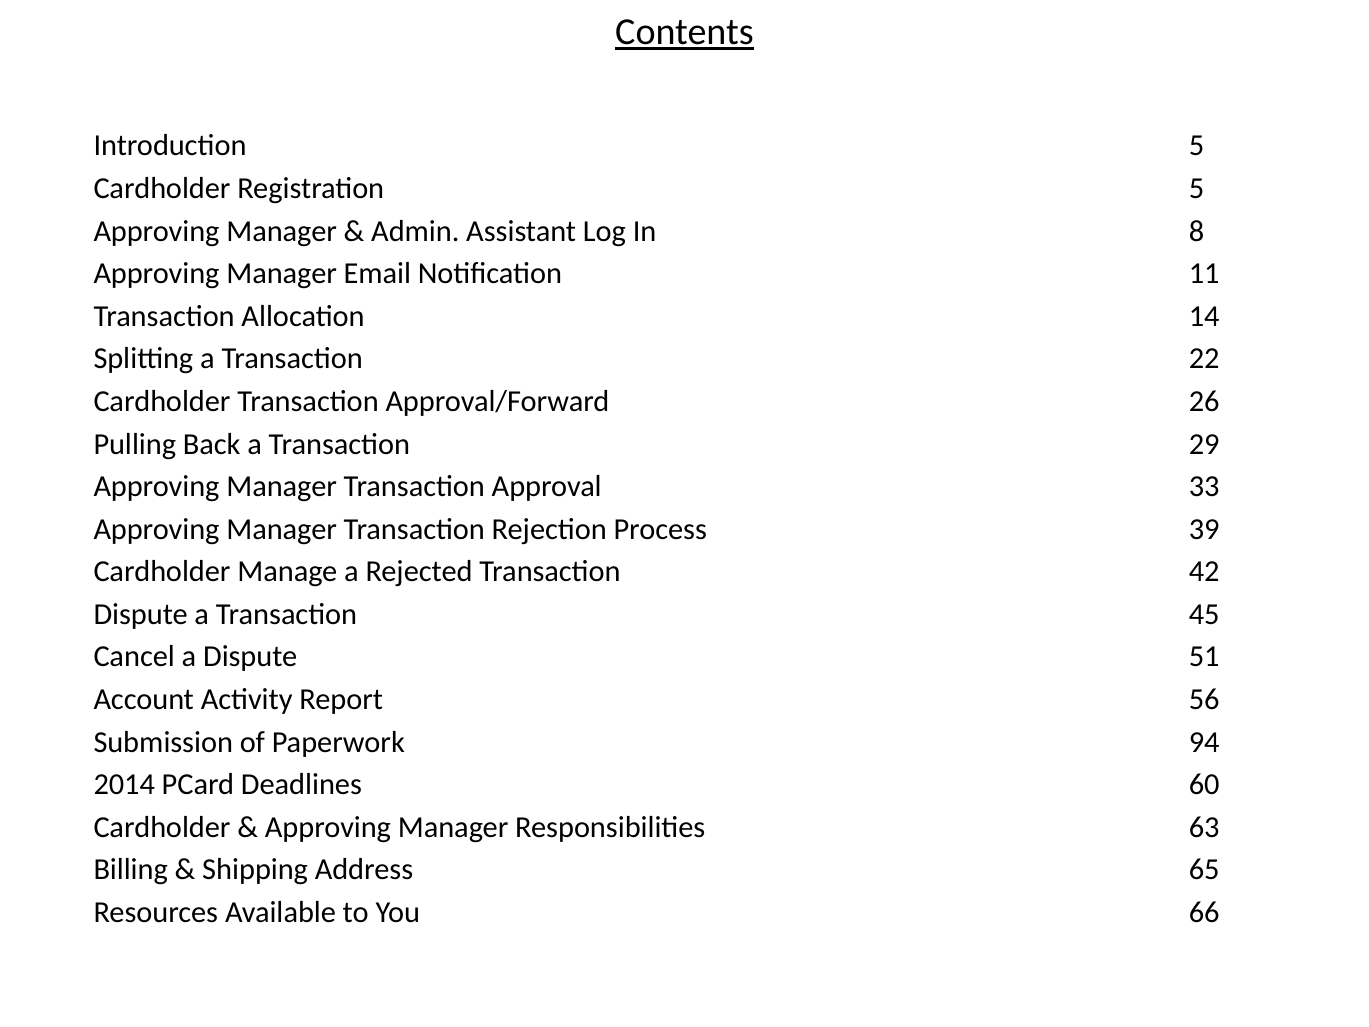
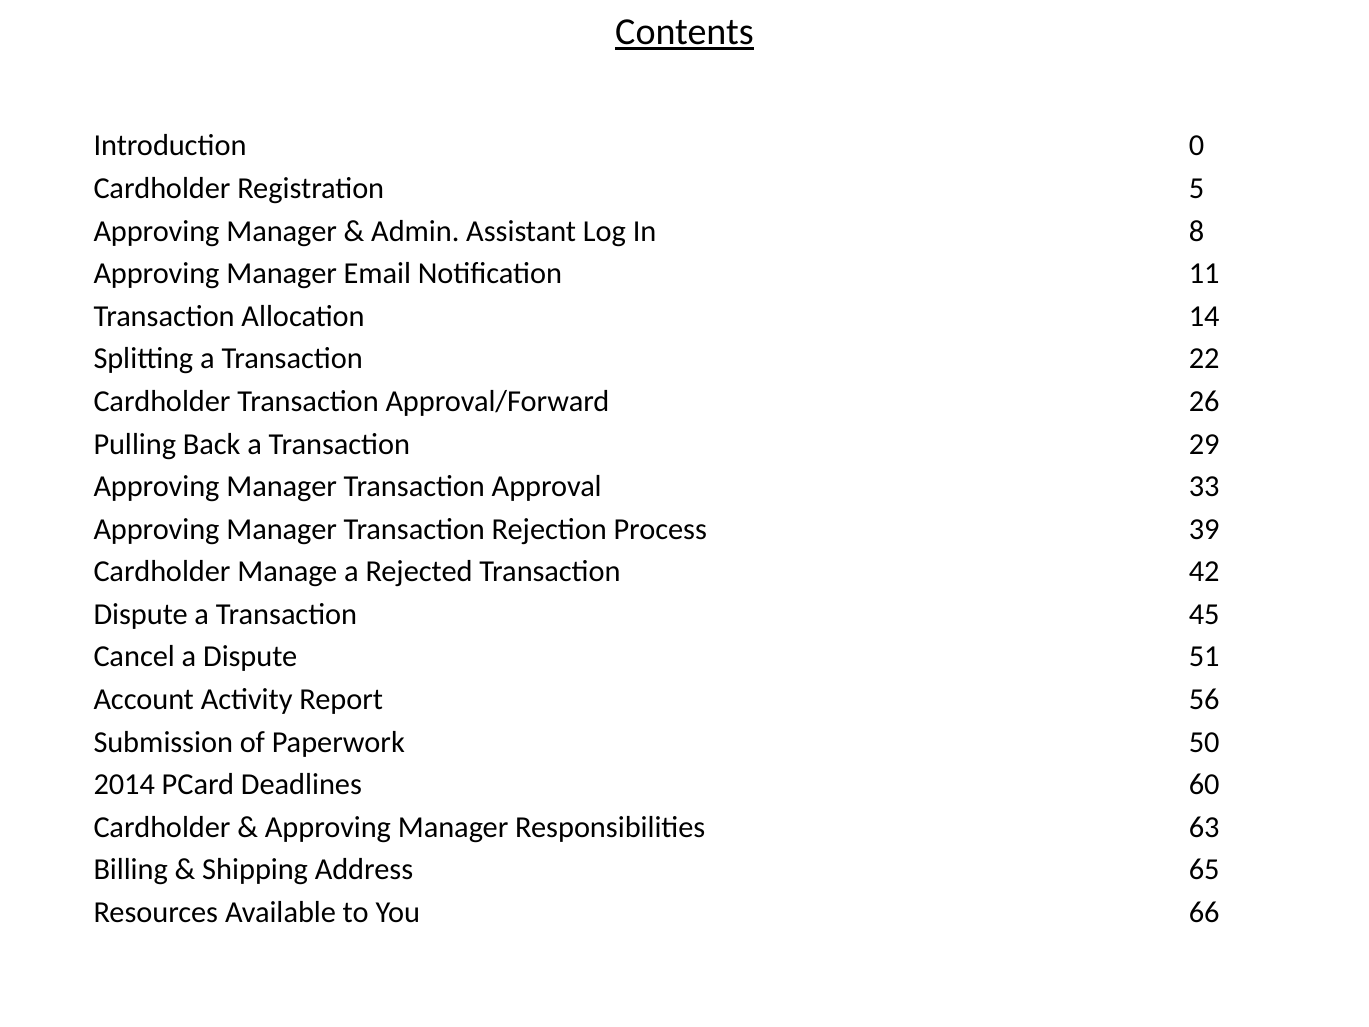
Introduction 5: 5 -> 0 (1196, 146)
94: 94 -> 50 (1204, 742)
